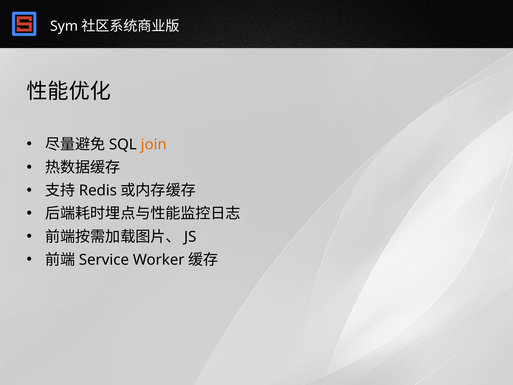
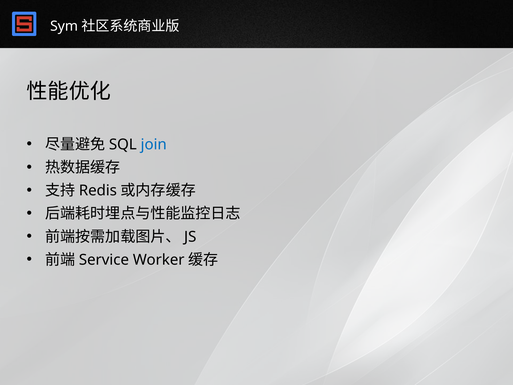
join colour: orange -> blue (154, 144)
